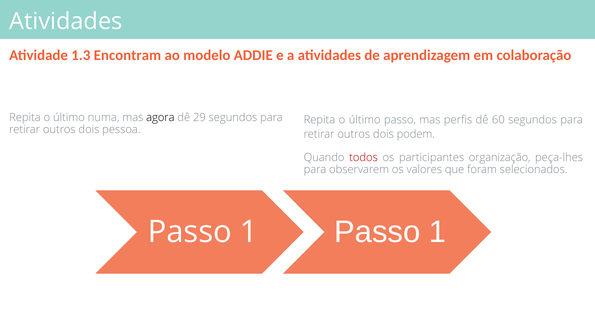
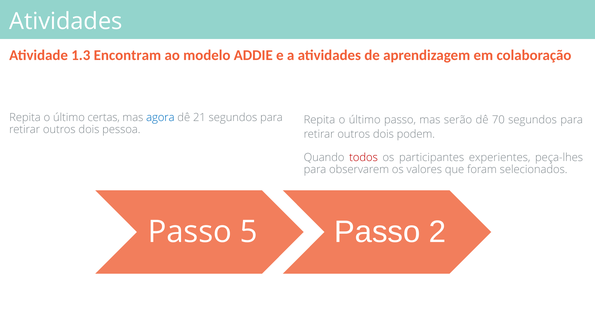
numa: numa -> certas (104, 117)
agora colour: black -> blue (160, 117)
29: 29 -> 21 (199, 117)
perfis: perfis -> serão (458, 120)
60: 60 -> 70 (498, 120)
organização: organização -> experientes (500, 157)
1: 1 -> 5 (249, 232)
1: 1 -> 2 (437, 232)
